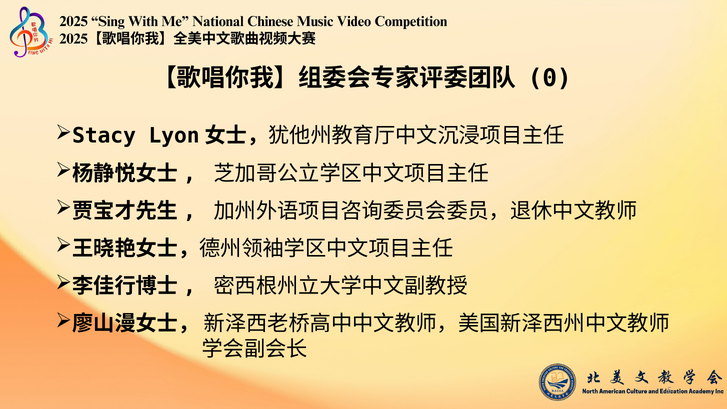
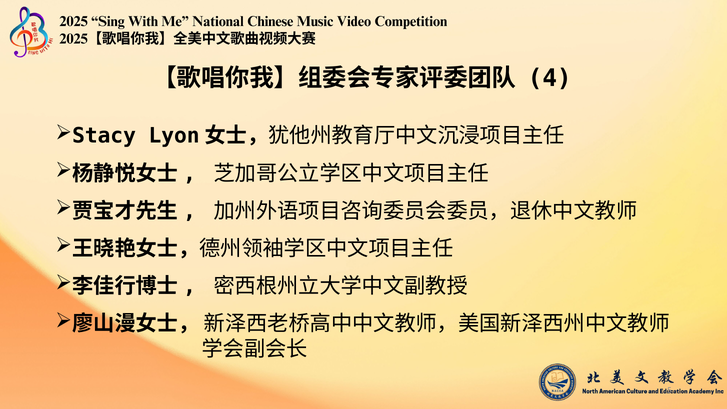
0: 0 -> 4 (550, 78)
